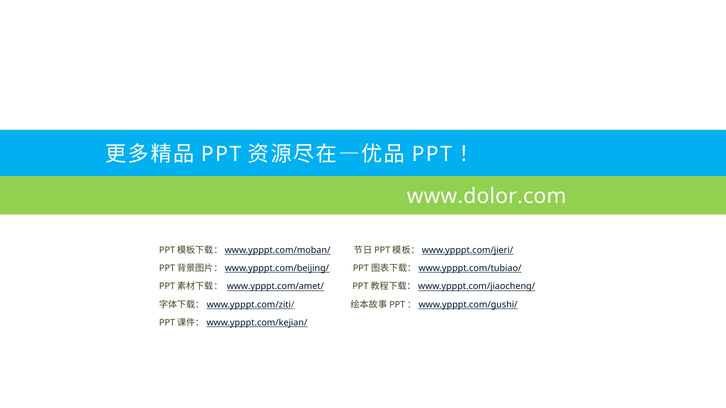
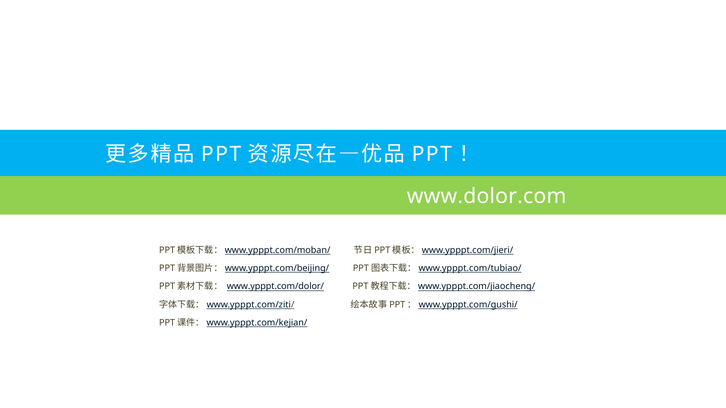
www.ypppt.com/amet/: www.ypppt.com/amet/ -> www.ypppt.com/dolor/ (275, 287)
